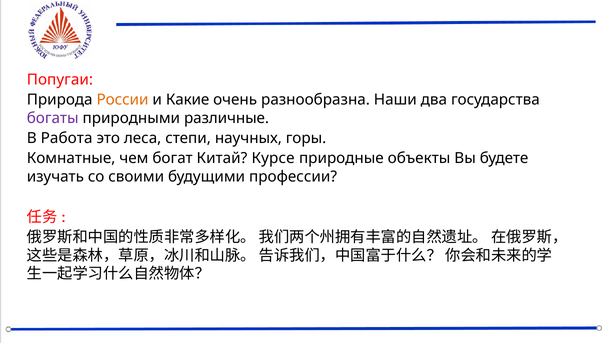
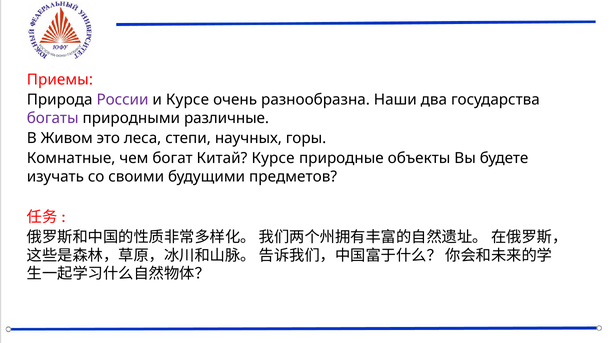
Попугаи: Попугаи -> Приемы (60, 80)
России colour: orange -> purple (123, 100)
и Какие: Какие -> Курсе (187, 100)
Работа: Работа -> Живом (67, 138)
профессии: профессии -> предметов (293, 177)
